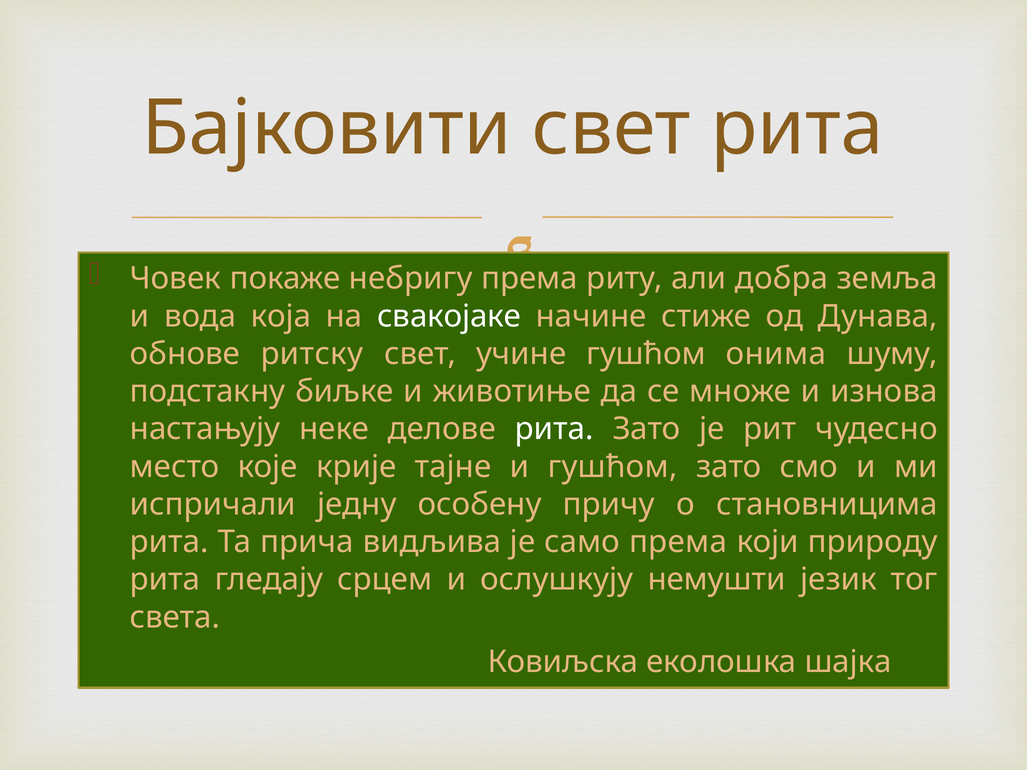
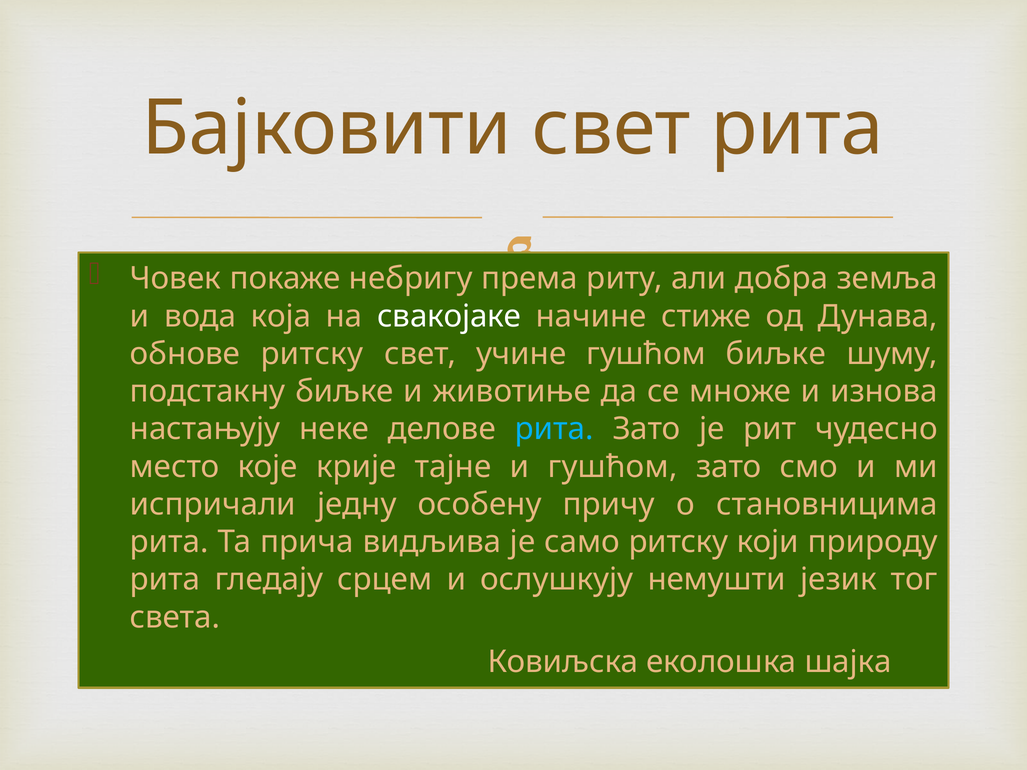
гушћом онима: онима -> биљке (776, 354)
рита colour: white -> light blue (554, 429)
само према: према -> ритску (678, 542)
